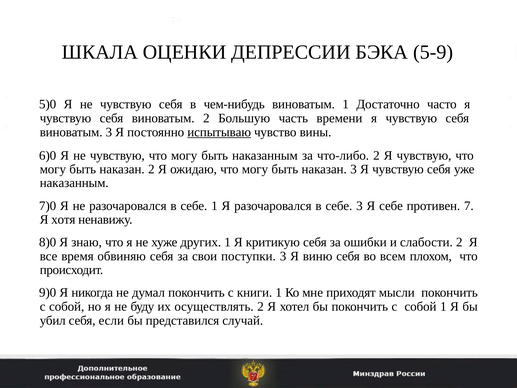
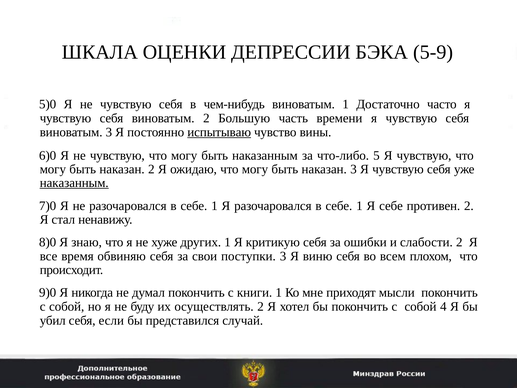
что-либо 2: 2 -> 5 (376, 155)
наказанным underline: none -> present (74, 183)
3: 3 -> 1 (359, 206)
противен 7: 7 -> 2 (469, 206)
хотя: хотя -> стал (63, 219)
собой 1: 1 -> 4 (443, 306)
